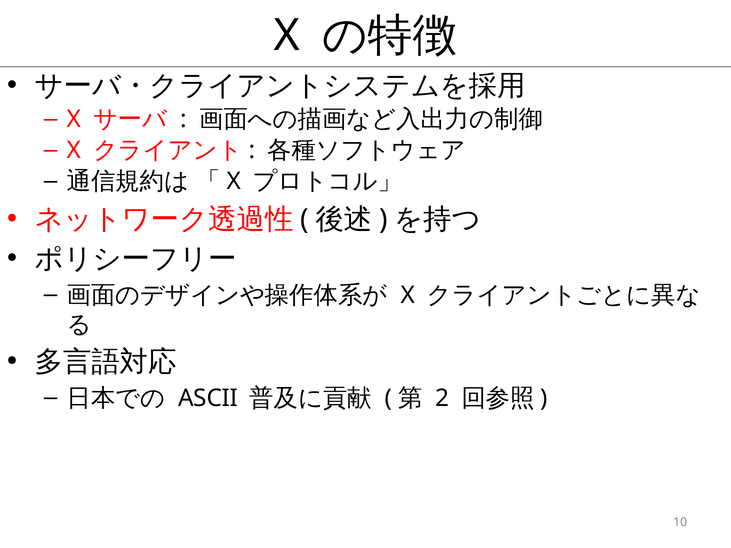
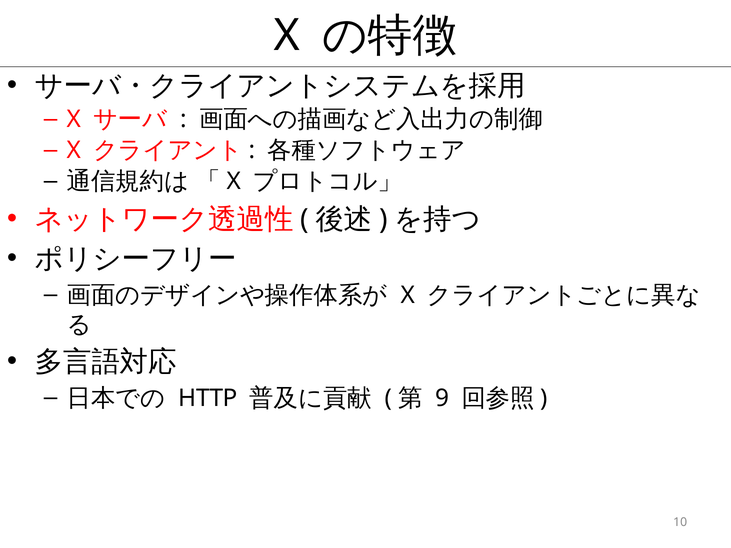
ASCII: ASCII -> HTTP (208, 398)
2: 2 -> 9 (442, 398)
